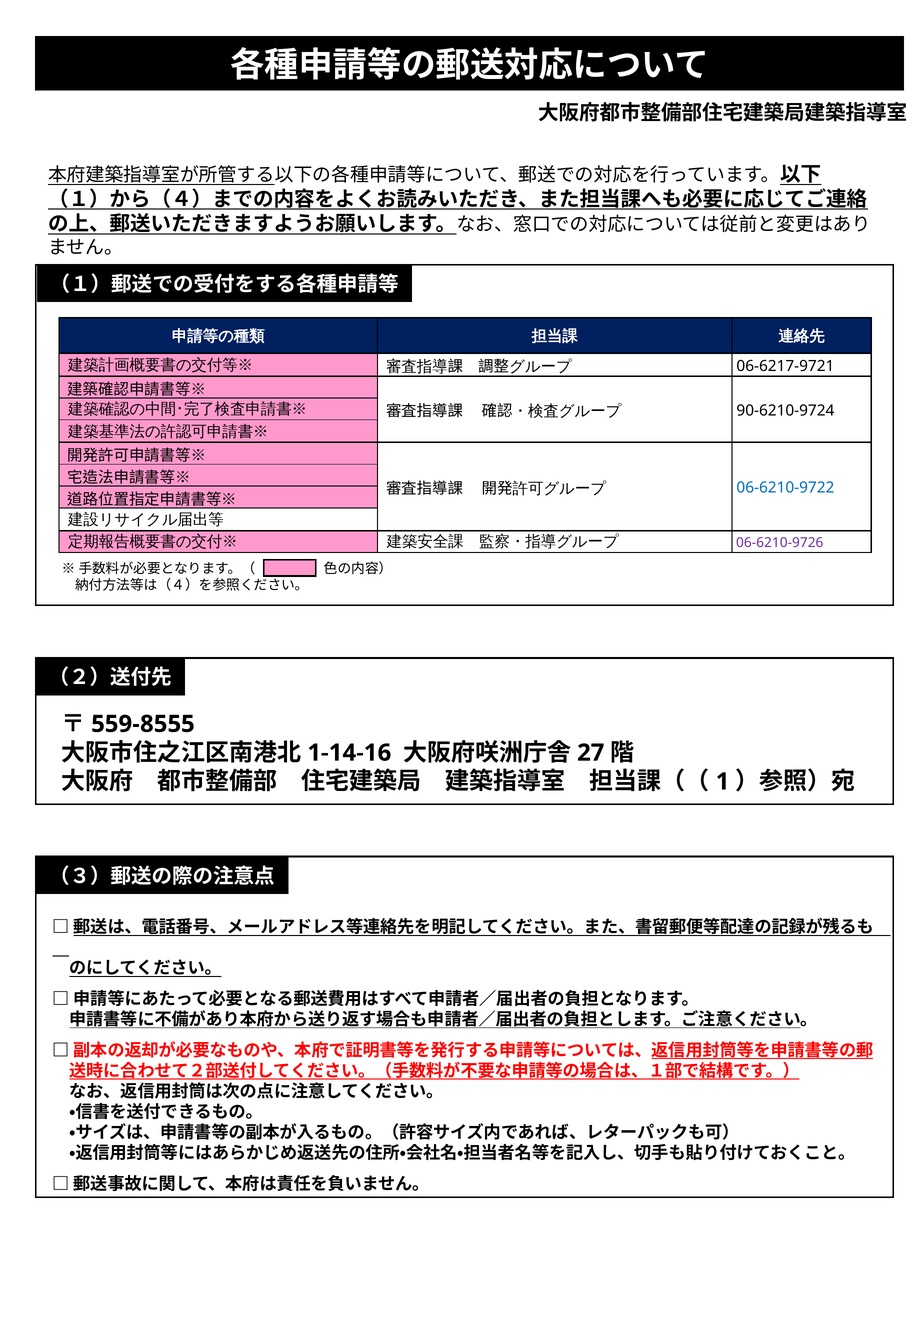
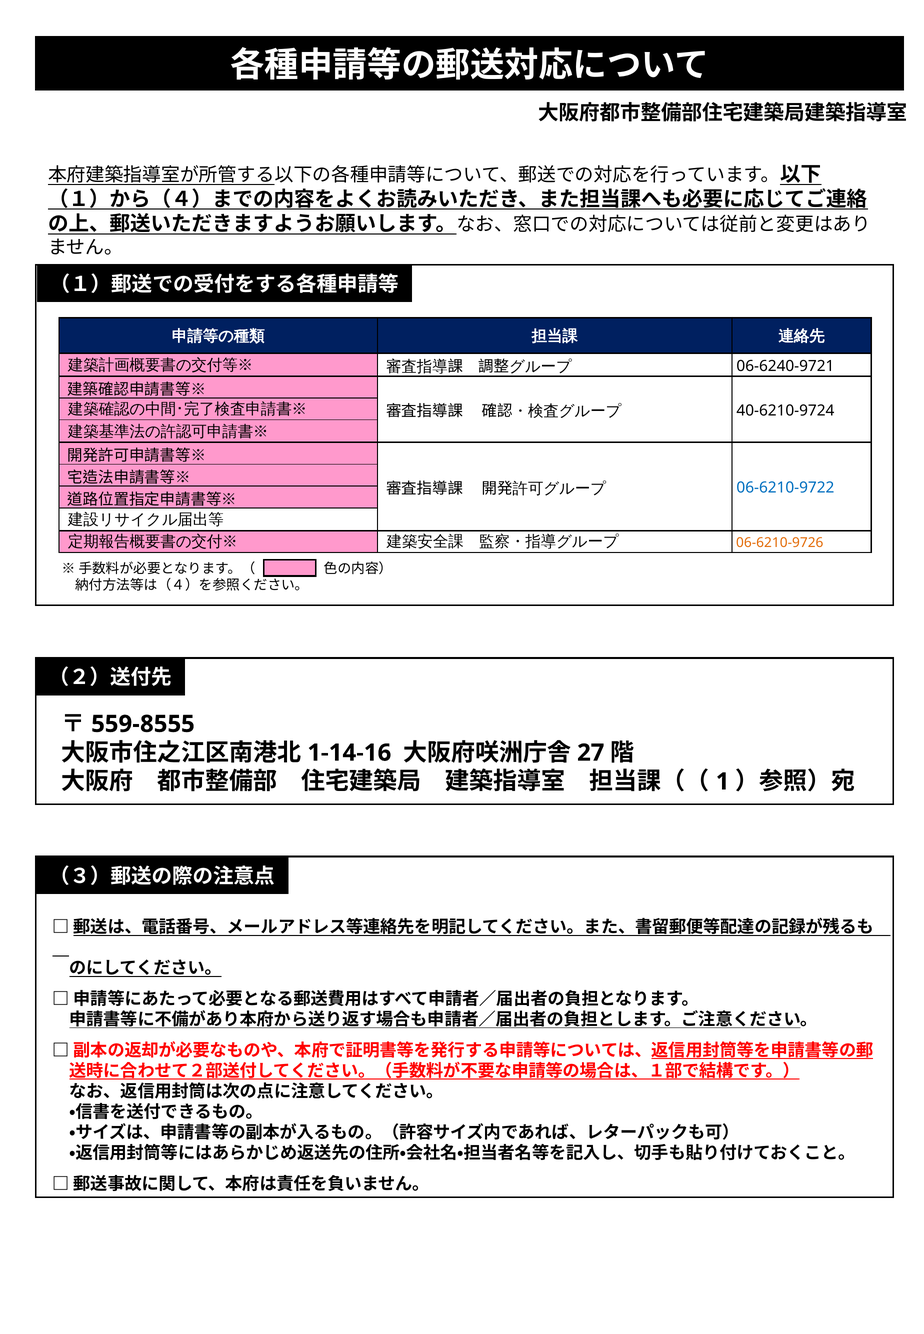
06-6217-9721: 06-6217-9721 -> 06-6240-9721 (785, 366)
90-6210-9724: 90-6210-9724 -> 40-6210-9724 (785, 411)
06-6210-9726 colour: purple -> orange (780, 543)
